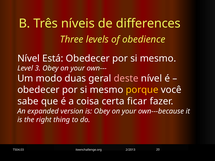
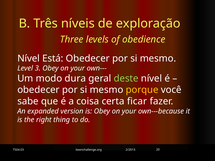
differences: differences -> exploração (148, 23)
duas: duas -> dura (75, 79)
deste colour: pink -> light green (126, 79)
